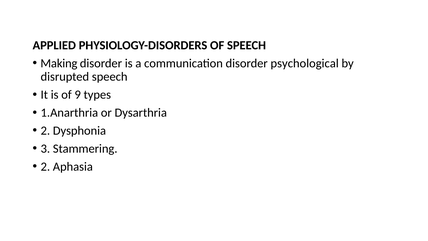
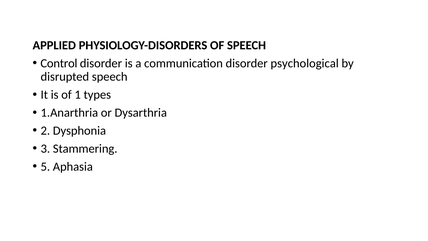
Making: Making -> Control (59, 63)
9: 9 -> 1 (78, 95)
2: 2 -> 5 (45, 166)
